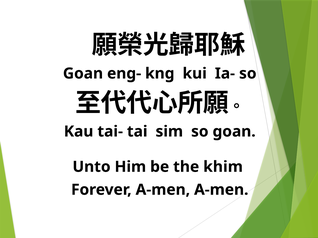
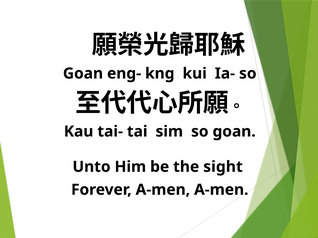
khim: khim -> sight (223, 167)
